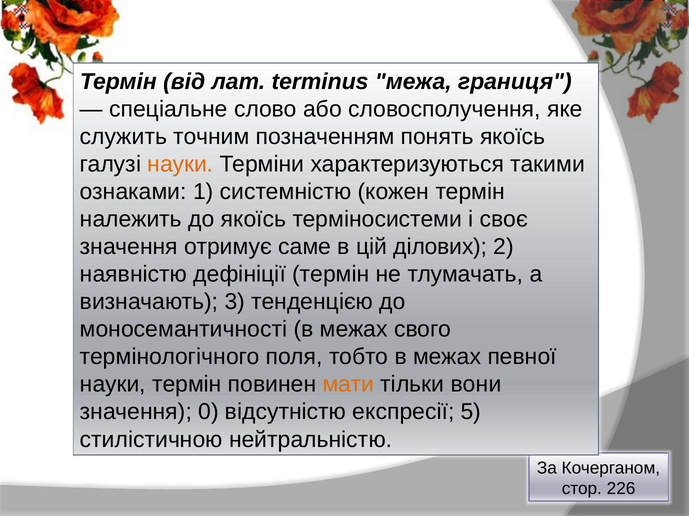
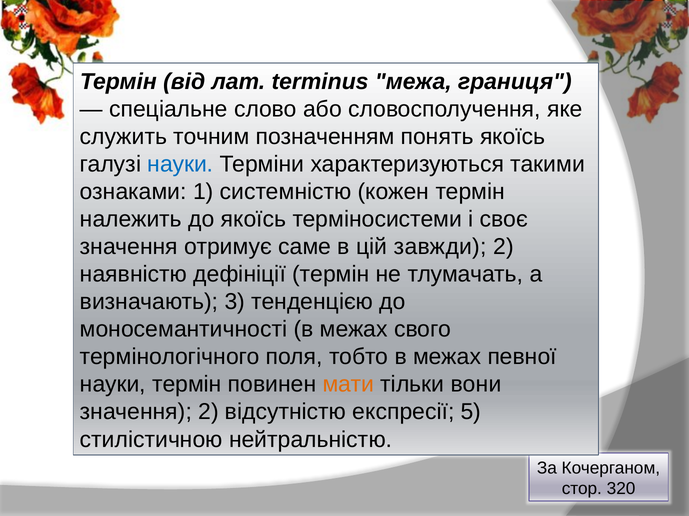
науки colour: orange -> blue (180, 164)
ділових: ділових -> завжди (440, 247)
значення 0: 0 -> 2 (208, 413)
226: 226 -> 320 (621, 489)
